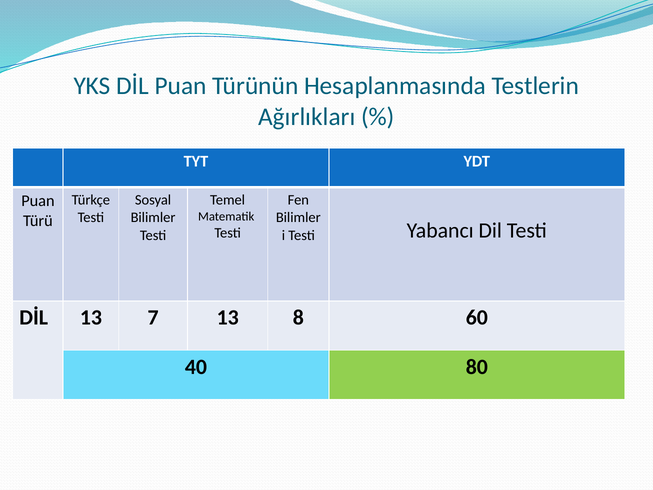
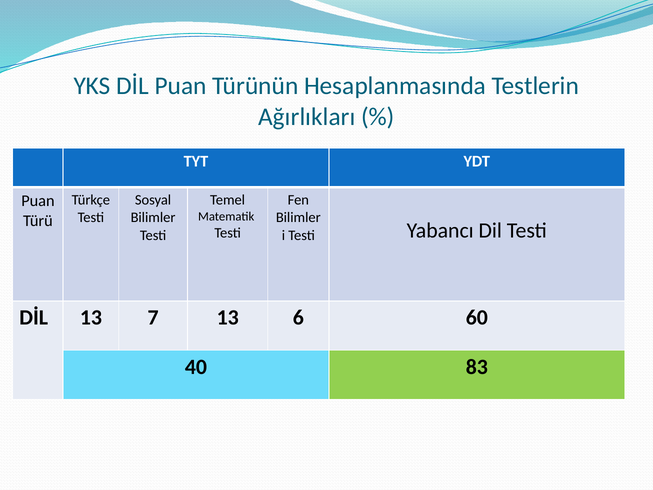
8: 8 -> 6 (298, 318)
80: 80 -> 83 (477, 367)
